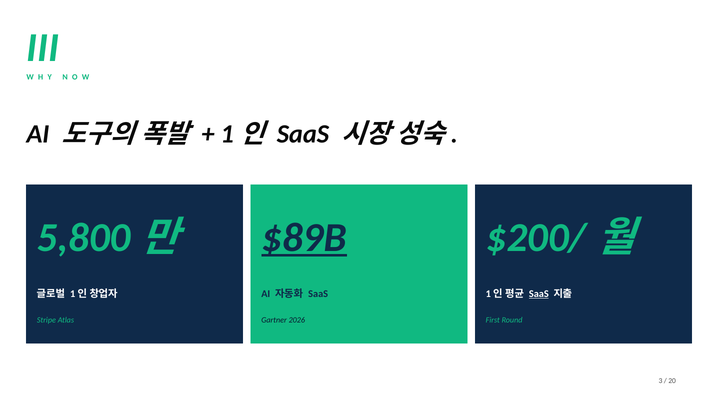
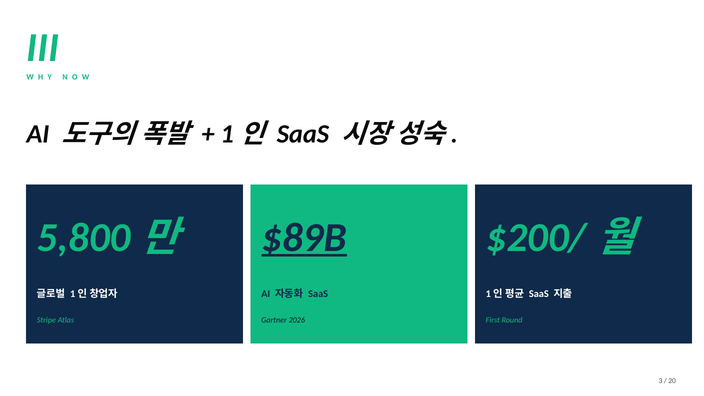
SaaS underline: present -> none (539, 294)
